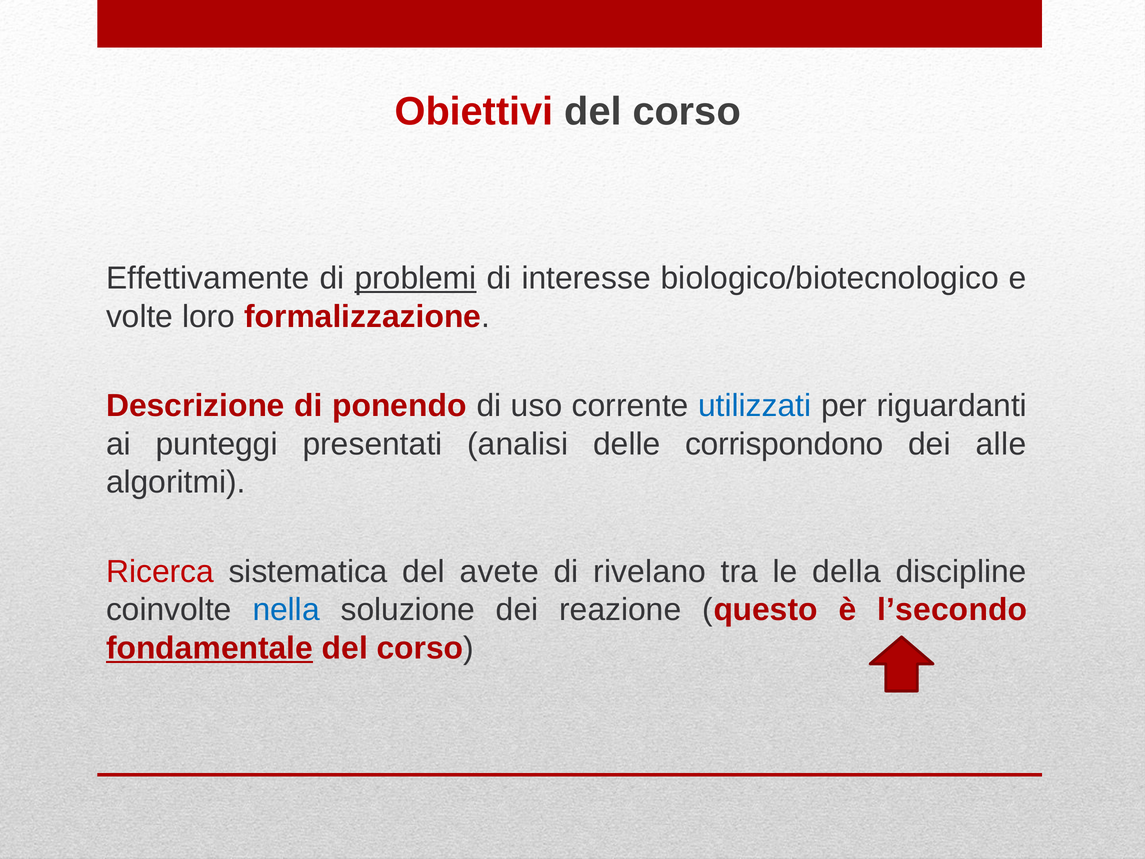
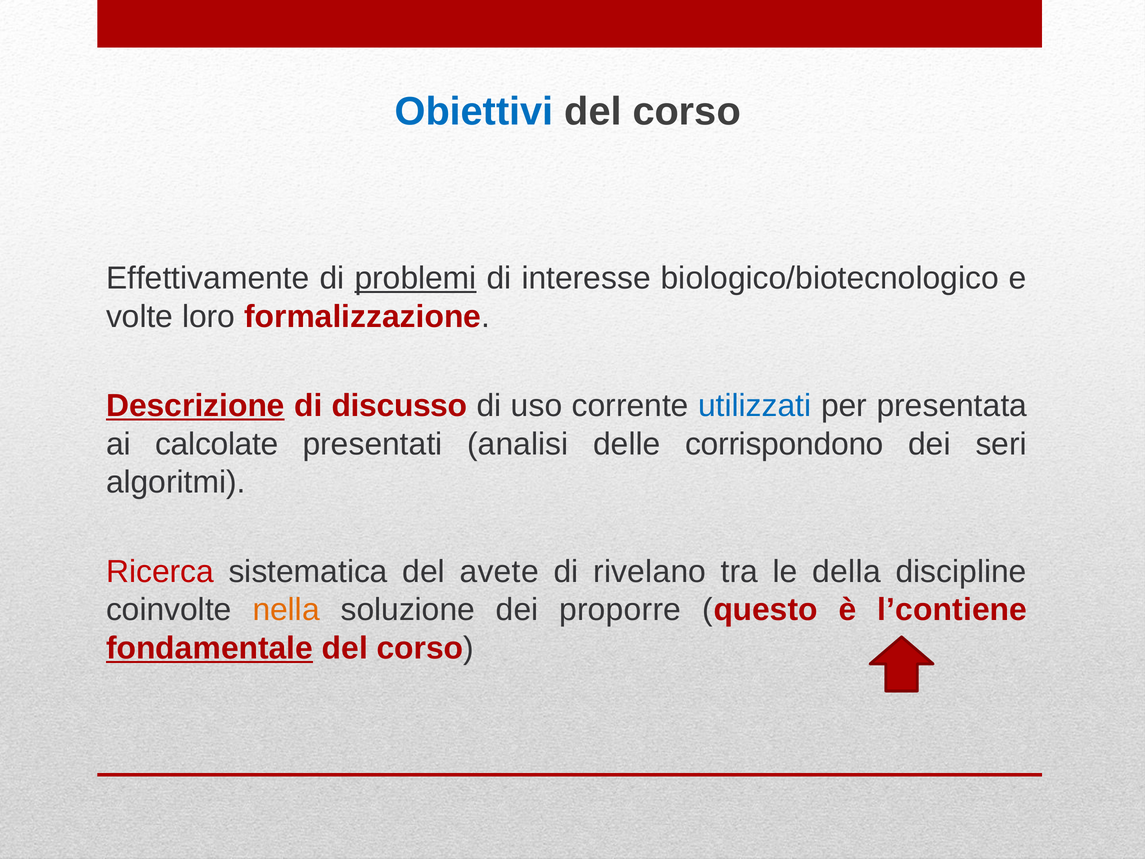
Obiettivi colour: red -> blue (474, 112)
Descrizione underline: none -> present (195, 406)
ponendo: ponendo -> discusso (399, 406)
riguardanti: riguardanti -> presentata (952, 406)
punteggi: punteggi -> calcolate (217, 444)
alle: alle -> seri (1001, 444)
nella colour: blue -> orange (286, 610)
reazione: reazione -> proporre (620, 610)
l’secondo: l’secondo -> l’contiene (952, 610)
